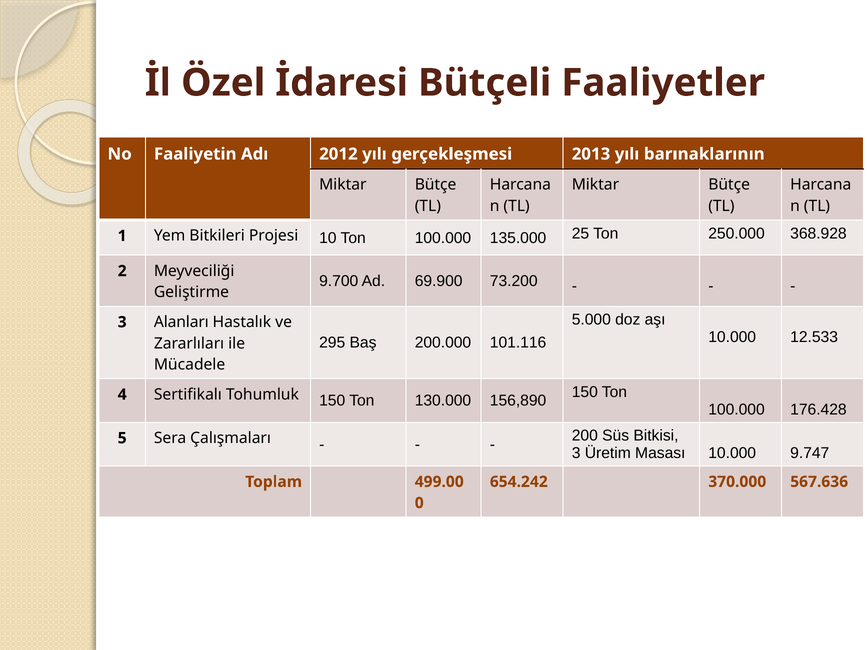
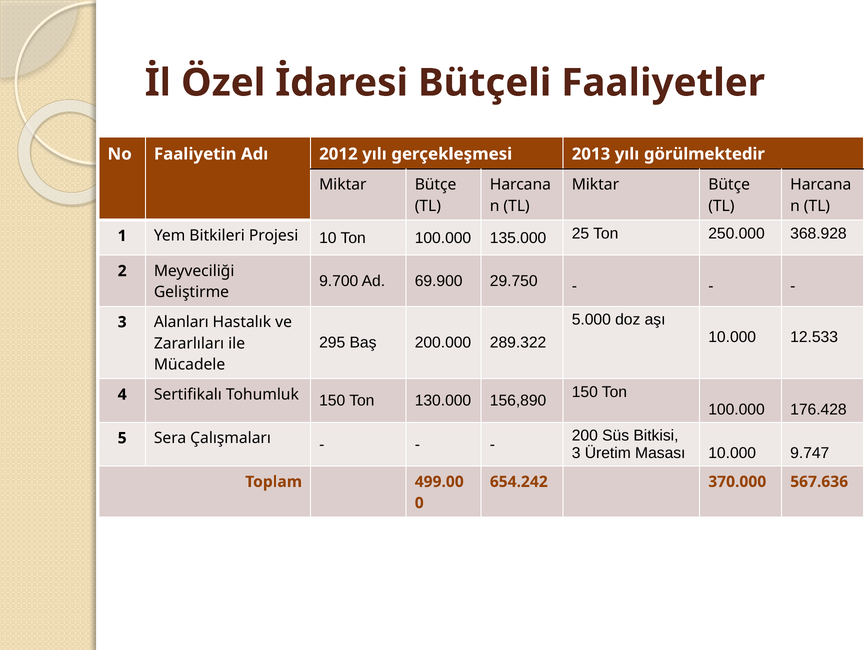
barınaklarının: barınaklarının -> görülmektedir (704, 154)
73.200: 73.200 -> 29.750 (514, 281)
101.116: 101.116 -> 289.322 (518, 343)
